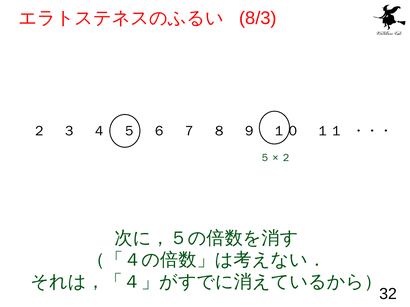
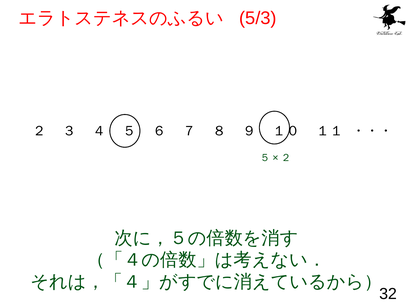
8/3: 8/3 -> 5/3 (258, 18)
